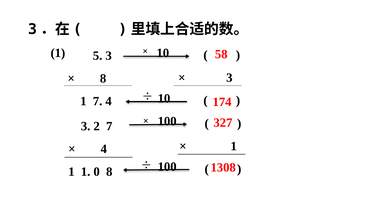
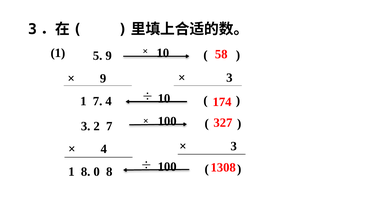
5 3: 3 -> 9 (109, 56)
8: 8 -> 9 (103, 78)
1: 1 -> 3 (234, 146)
1 1: 1 -> 8 (86, 171)
